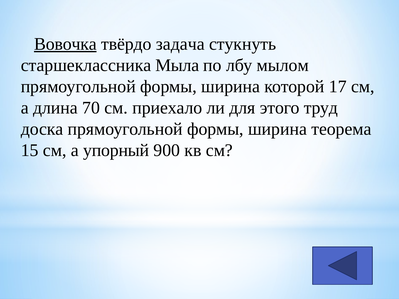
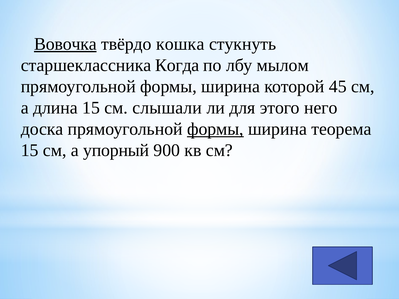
задача: задача -> кошка (180, 44)
Мыла: Мыла -> Когда (177, 65)
17: 17 -> 45 (338, 87)
длина 70: 70 -> 15 (91, 108)
приехало: приехало -> слышали (167, 108)
труд: труд -> него (321, 108)
формы underline: none -> present (215, 129)
